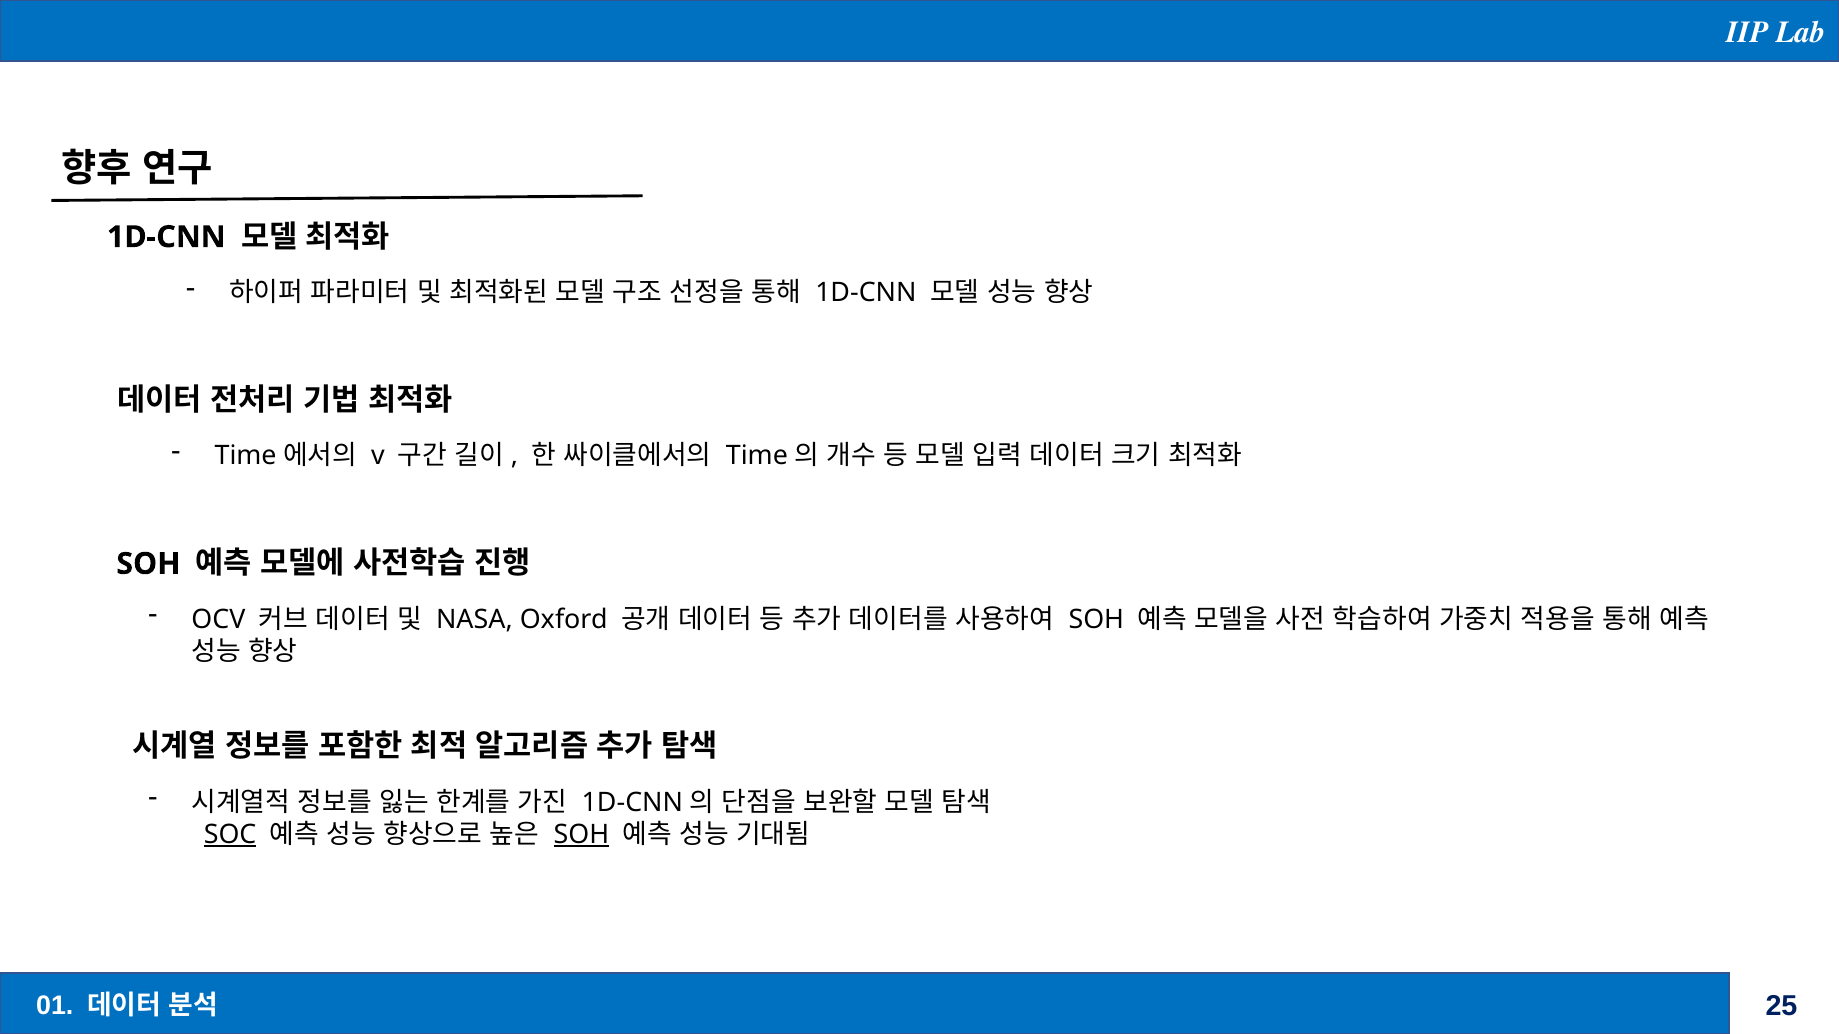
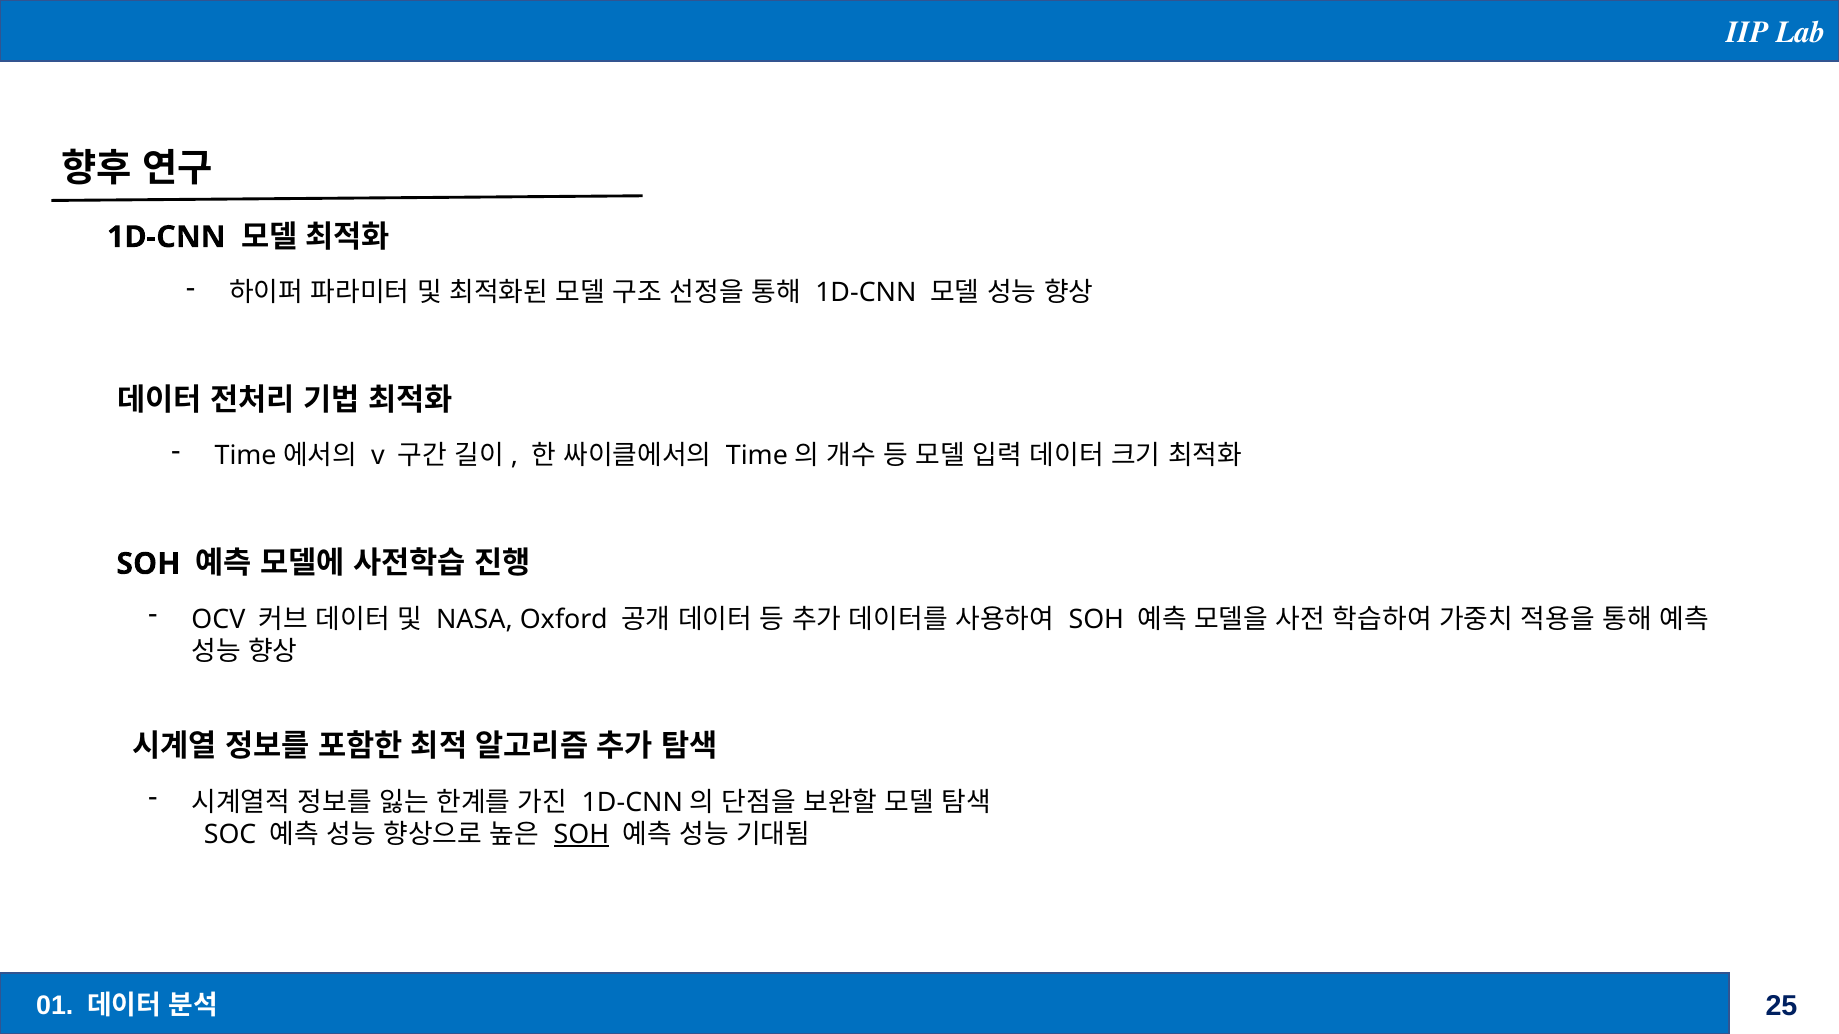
SOC underline: present -> none (230, 835)
